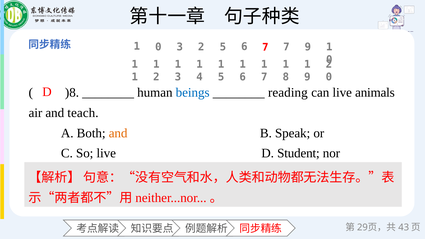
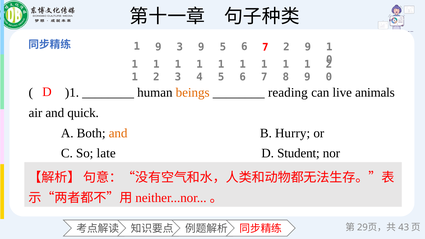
0: 0 -> 9 (158, 47)
3 2: 2 -> 9 (201, 47)
7 7: 7 -> 2 (286, 47)
)8: )8 -> )1 (72, 93)
beings colour: blue -> orange (193, 93)
teach: teach -> quick (83, 113)
Speak: Speak -> Hurry (293, 133)
So live: live -> late (106, 153)
